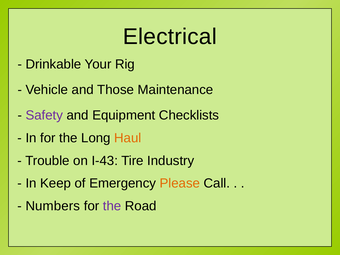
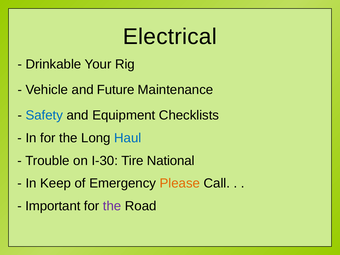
Those: Those -> Future (116, 90)
Safety colour: purple -> blue (44, 115)
Haul colour: orange -> blue (128, 138)
I-43: I-43 -> I-30 (105, 161)
Industry: Industry -> National (171, 161)
Numbers: Numbers -> Important (53, 206)
